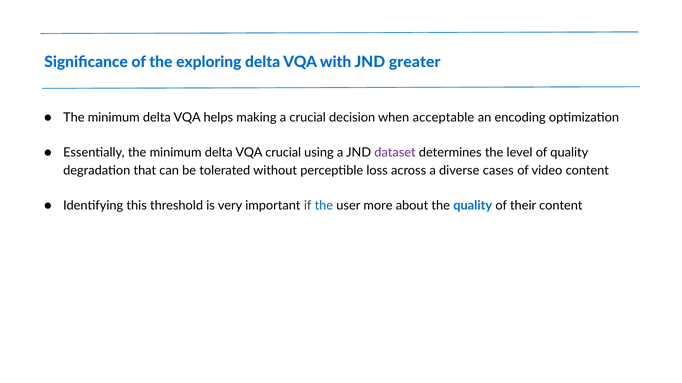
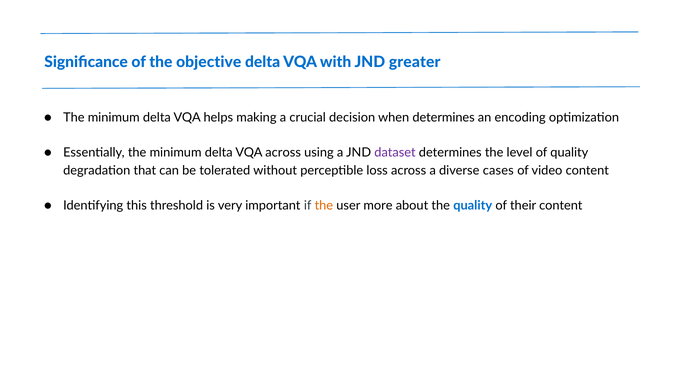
exploring: exploring -> objective (209, 62)
when acceptable: acceptable -> determines (444, 118)
VQA crucial: crucial -> across (283, 153)
the colour: blue -> orange (324, 206)
